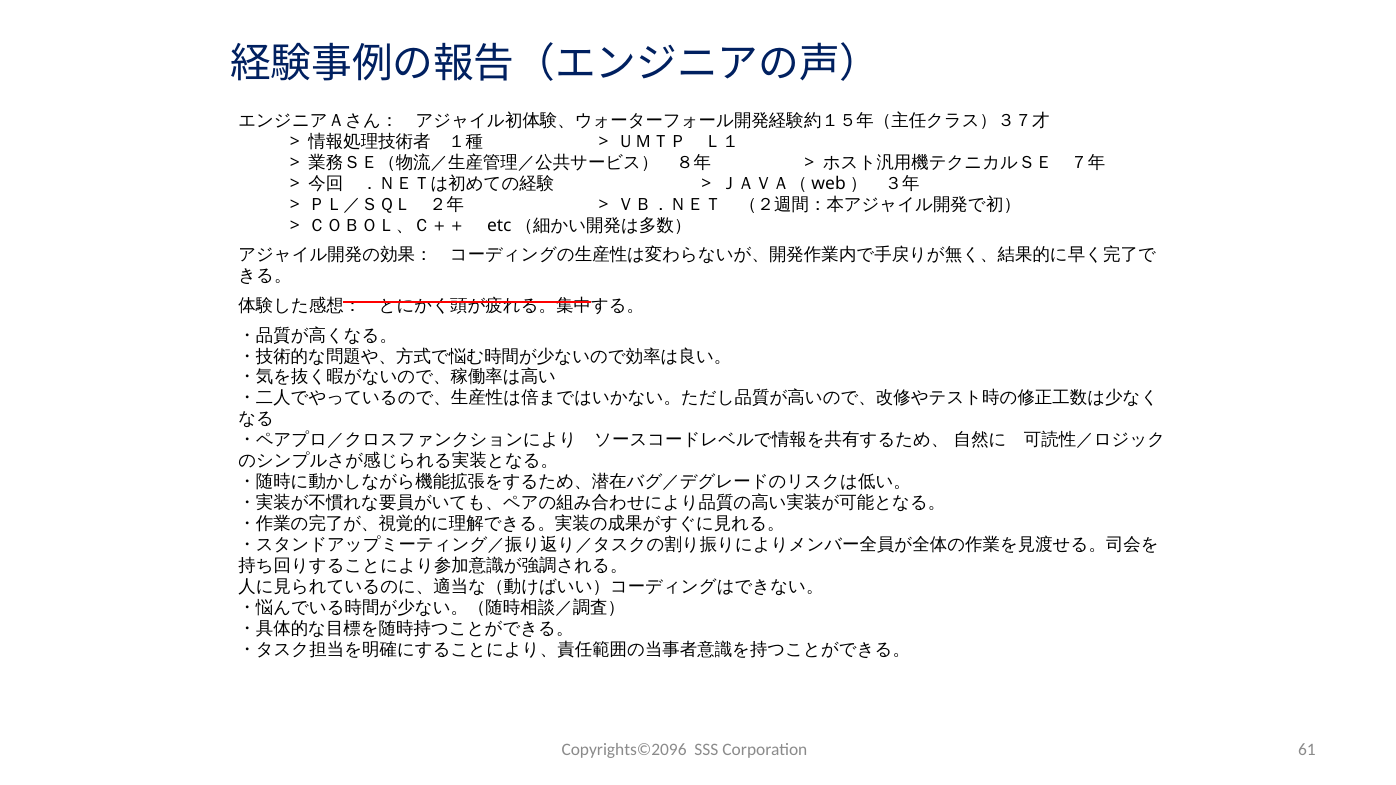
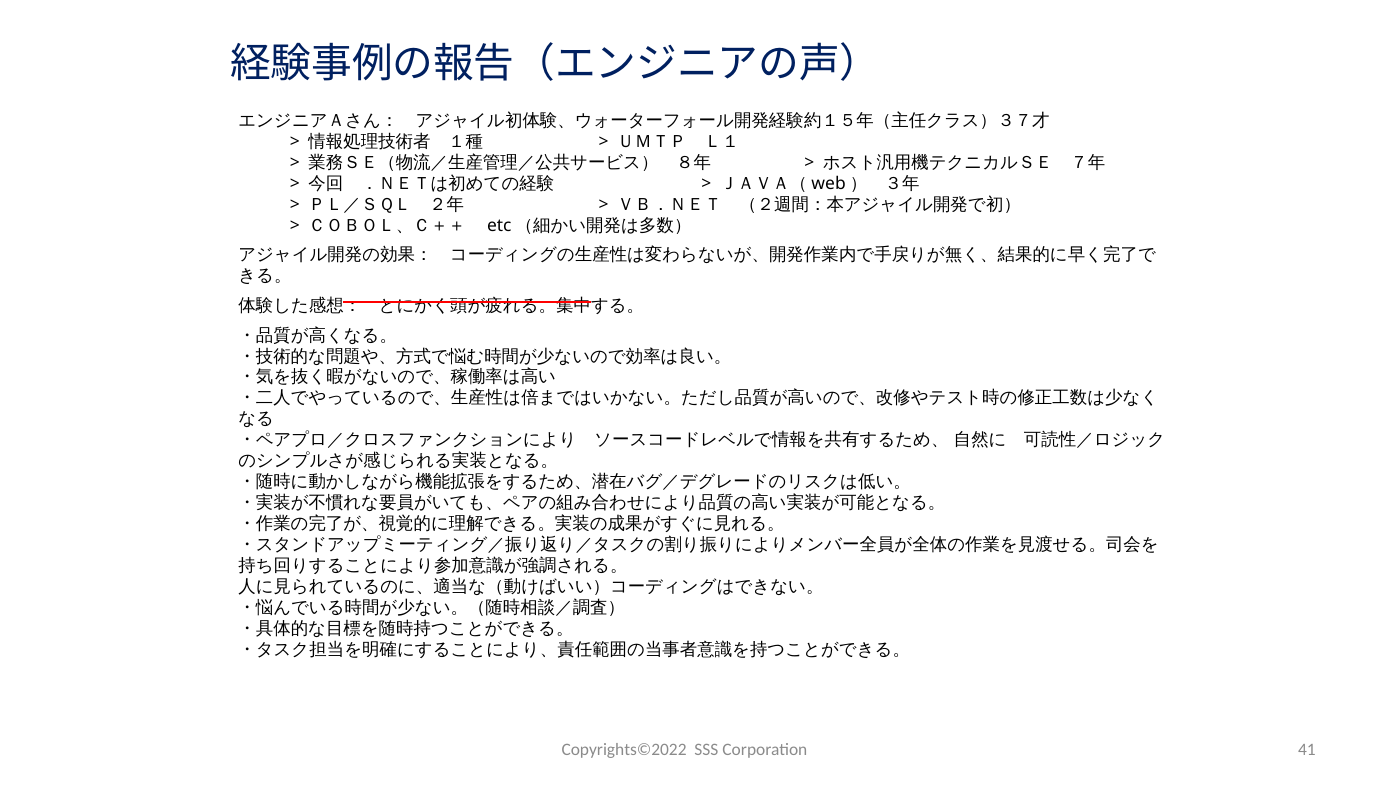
Copyrights©2096: Copyrights©2096 -> Copyrights©2022 (624, 750)
61: 61 -> 41 (1307, 750)
